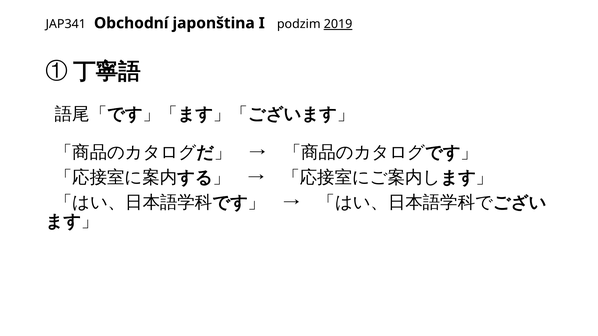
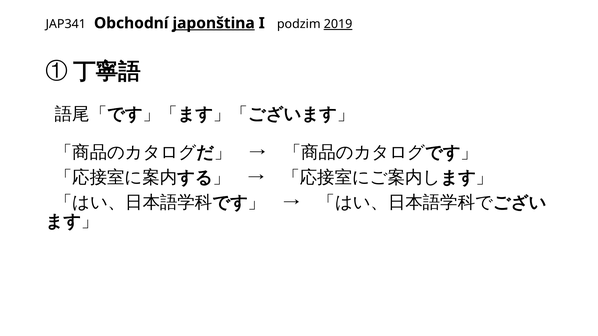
japonština underline: none -> present (214, 23)
